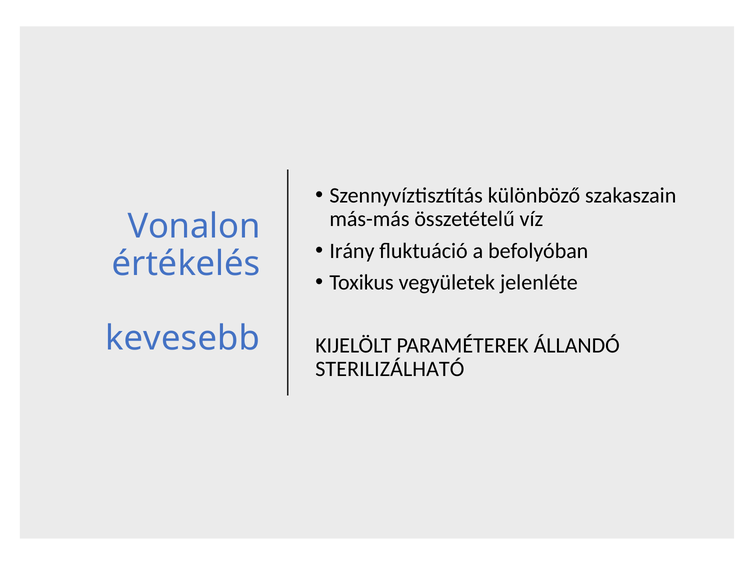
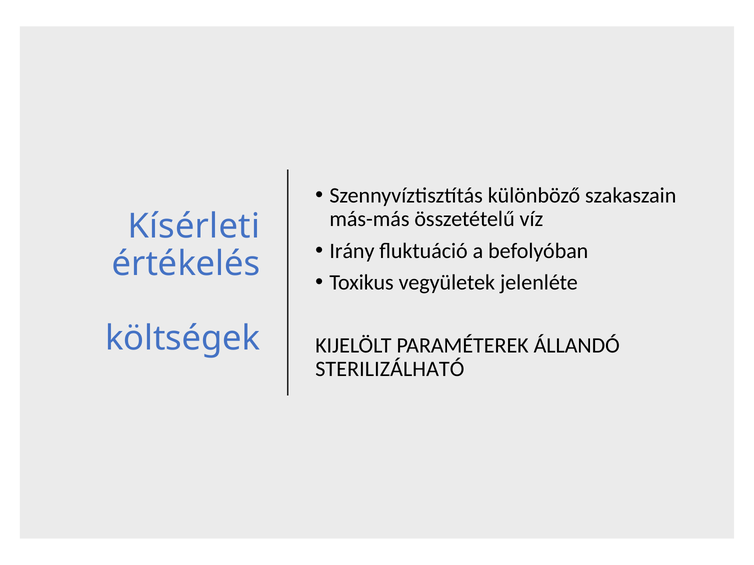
Vonalon: Vonalon -> Kísérleti (194, 227)
kevesebb: kevesebb -> költségek (183, 338)
